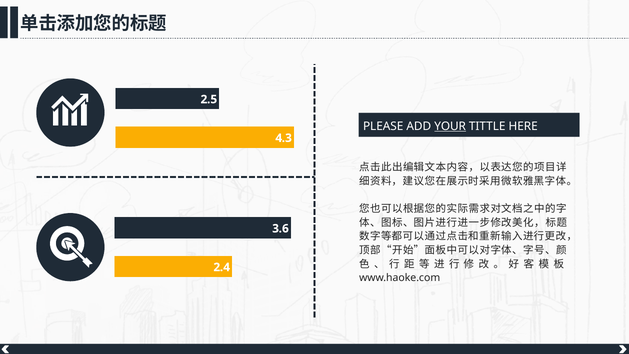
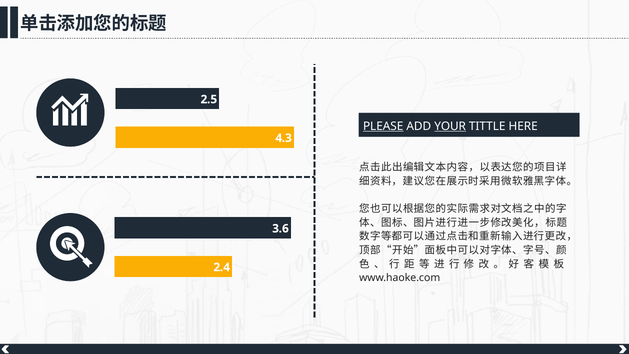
PLEASE underline: none -> present (383, 126)
